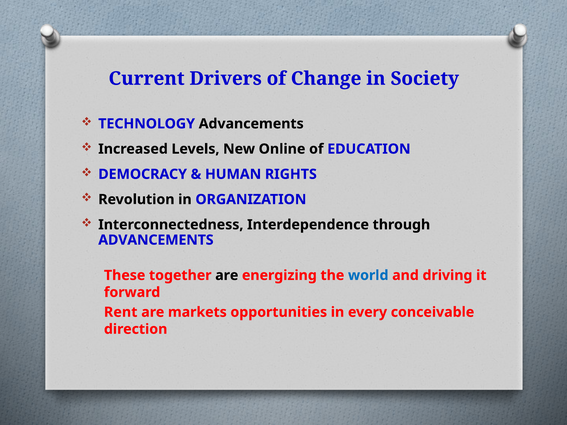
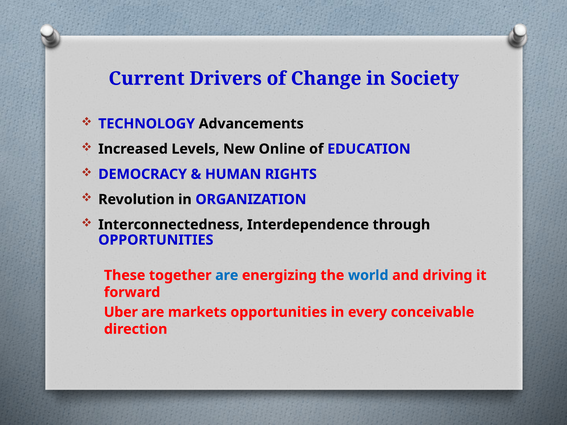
ADVANCEMENTS: ADVANCEMENTS -> OPPORTUNITIES (156, 240)
are colour: black -> blue (227, 275)
Rent: Rent -> Uber (121, 312)
